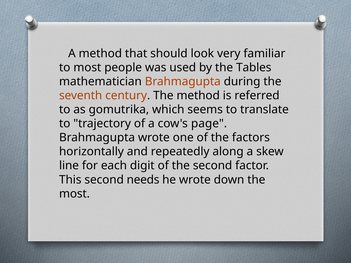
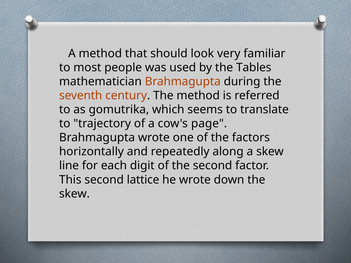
needs: needs -> lattice (143, 180)
most: most -> skew (74, 194)
